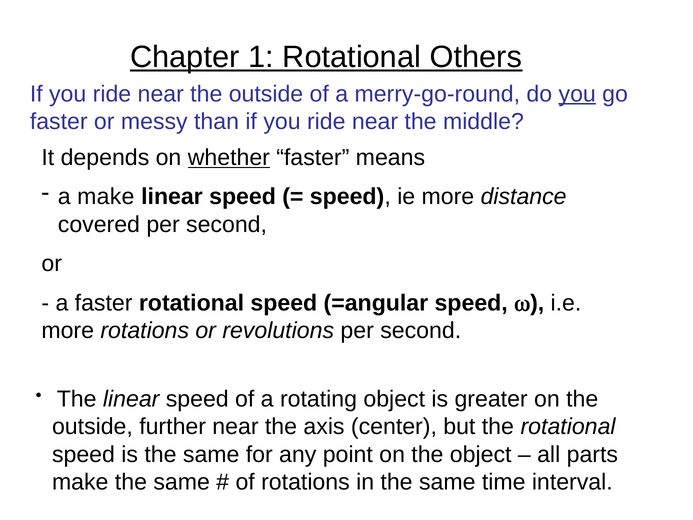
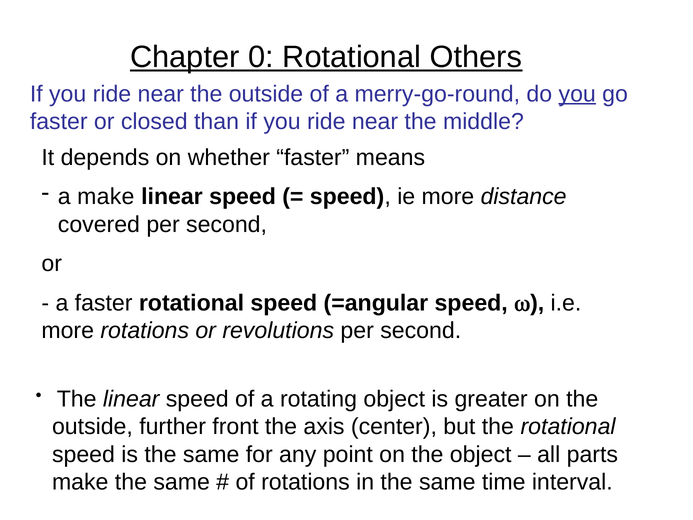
1: 1 -> 0 (261, 57)
messy: messy -> closed (154, 122)
whether underline: present -> none (229, 157)
further near: near -> front (235, 427)
